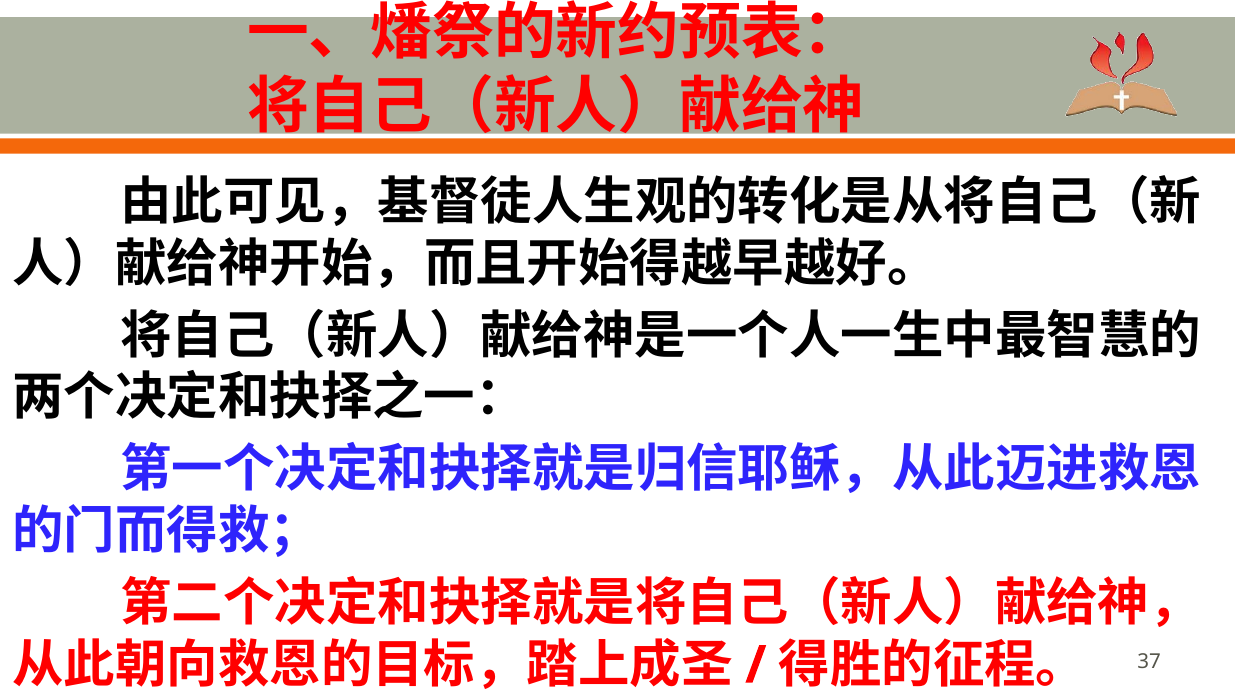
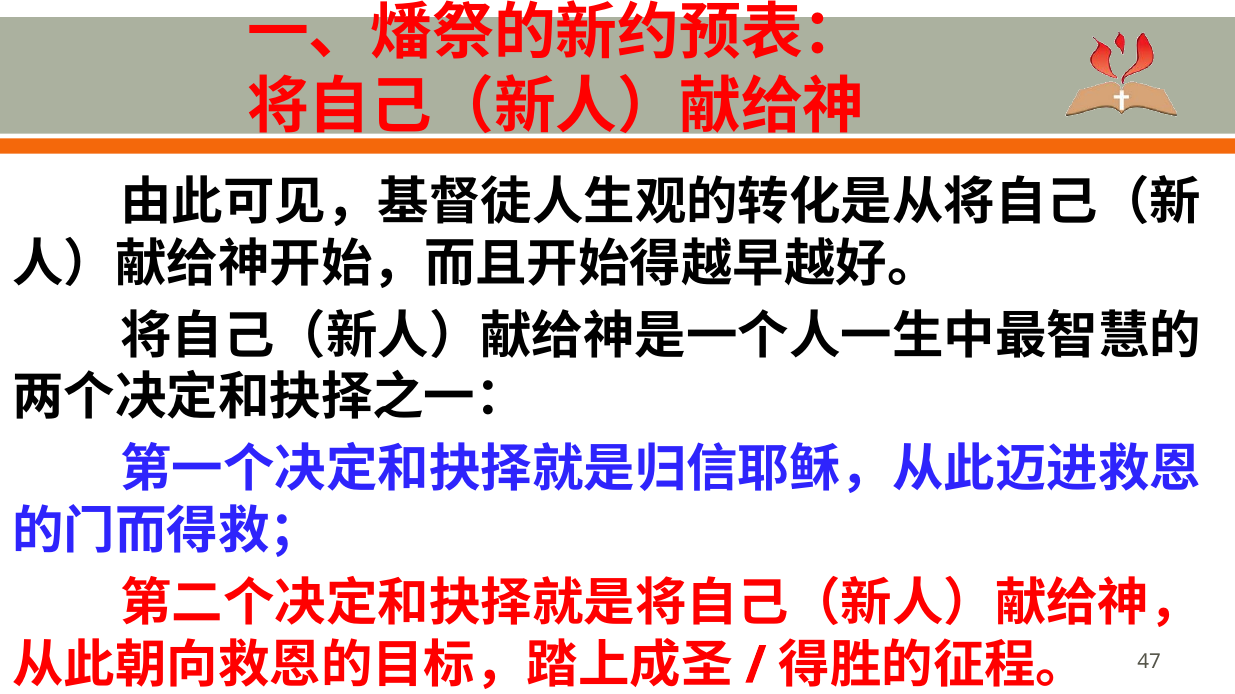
37: 37 -> 47 (1149, 662)
